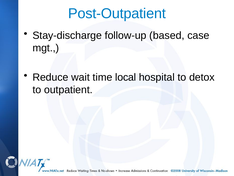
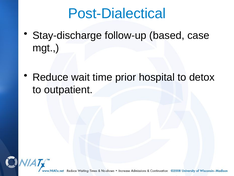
Post-Outpatient: Post-Outpatient -> Post-Dialectical (117, 13)
local: local -> prior (126, 77)
